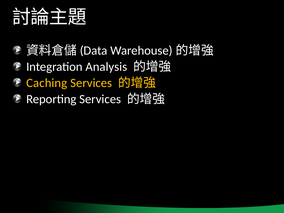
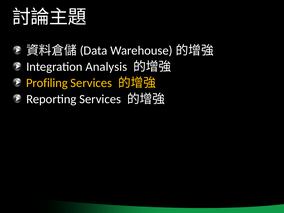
Caching: Caching -> Profiling (47, 83)
